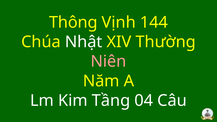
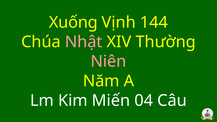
Thông: Thông -> Xuống (73, 22)
Nhật colour: white -> pink (84, 42)
Tầng: Tầng -> Miến (111, 101)
